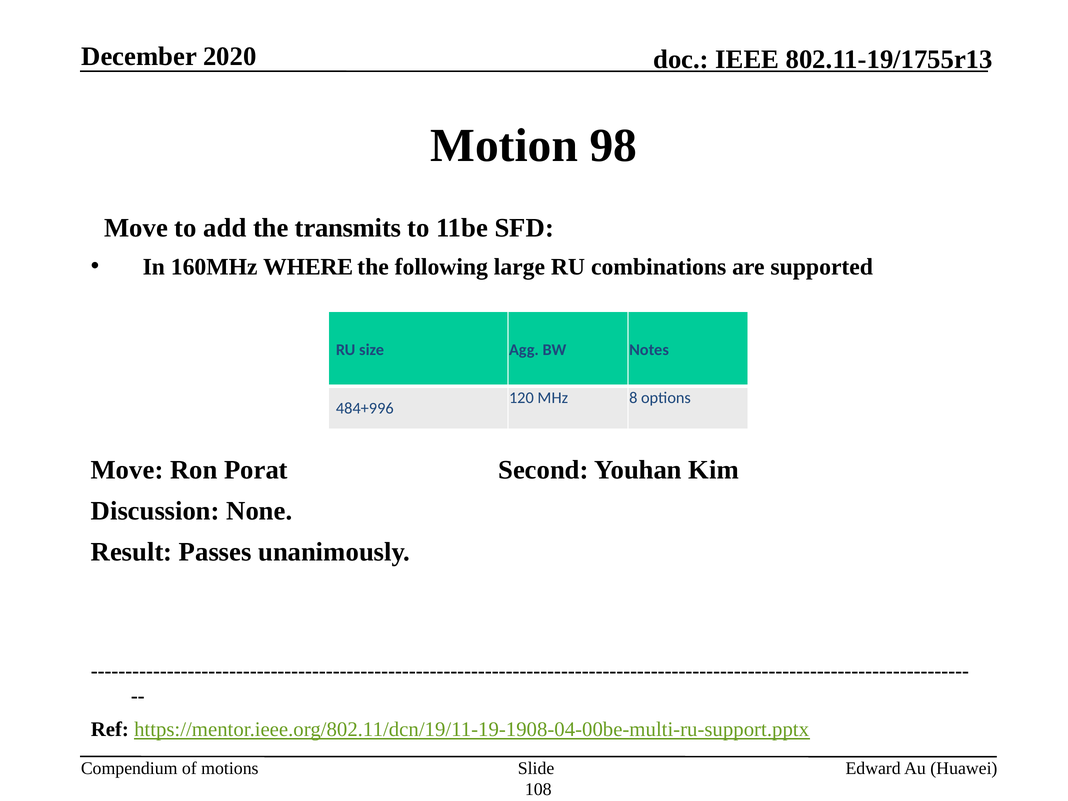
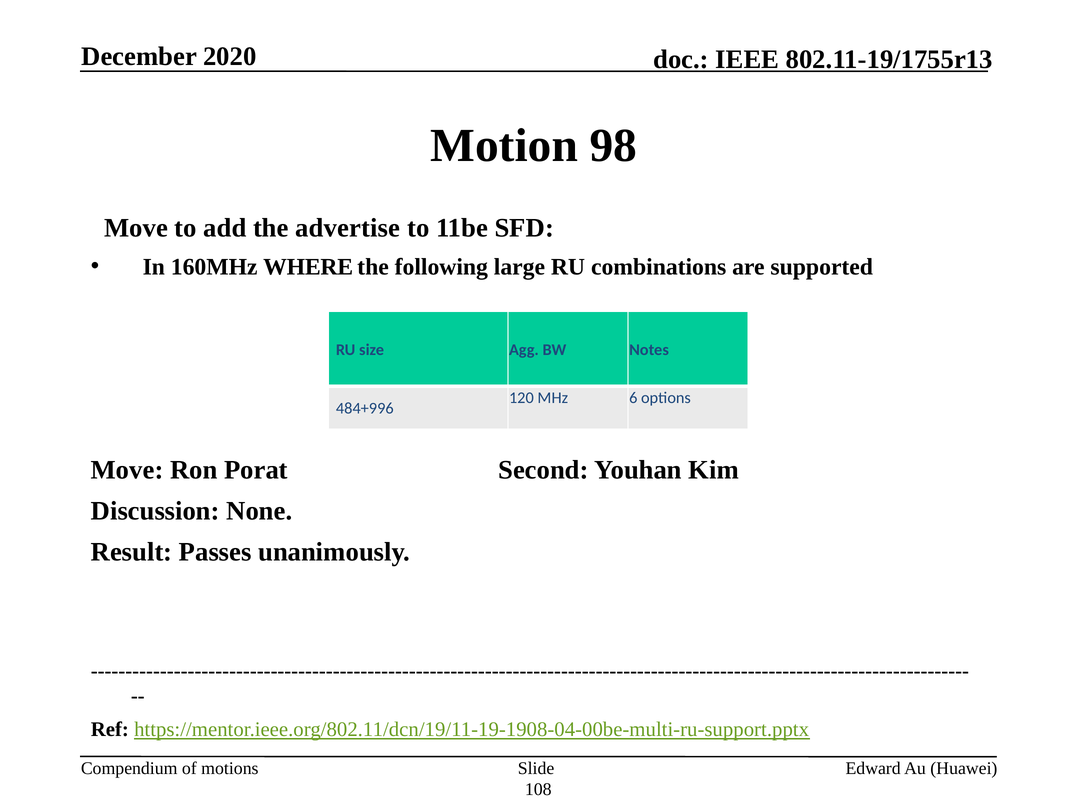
transmits: transmits -> advertise (348, 228)
8: 8 -> 6 (633, 398)
